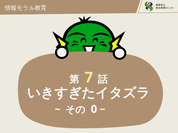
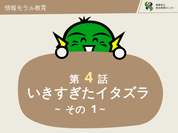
7: 7 -> 4 (89, 78)
0: 0 -> 1 (94, 110)
